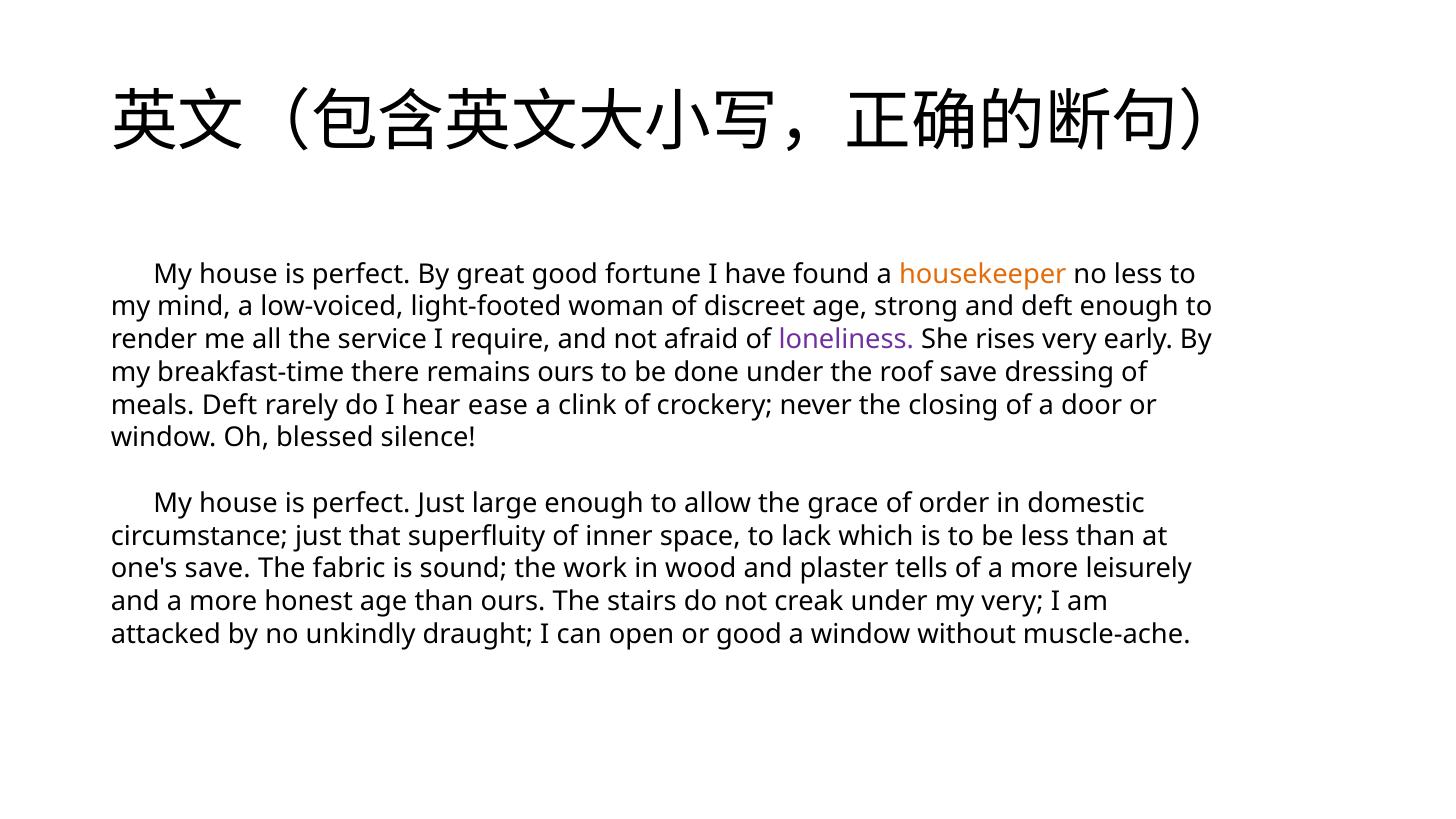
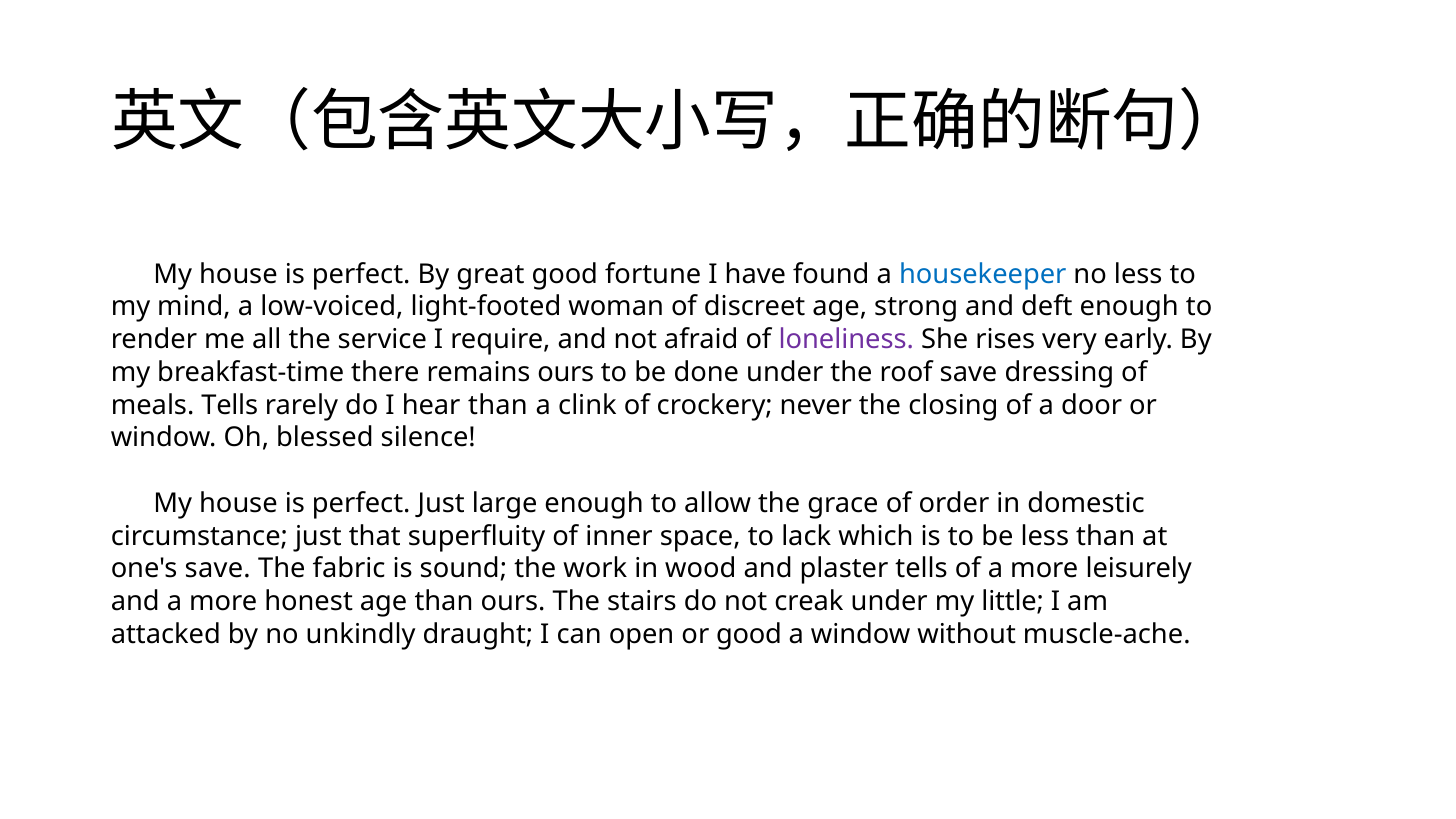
housekeeper colour: orange -> blue (983, 274)
meals Deft: Deft -> Tells (230, 405)
hear ease: ease -> than (498, 405)
my very: very -> little (1013, 602)
